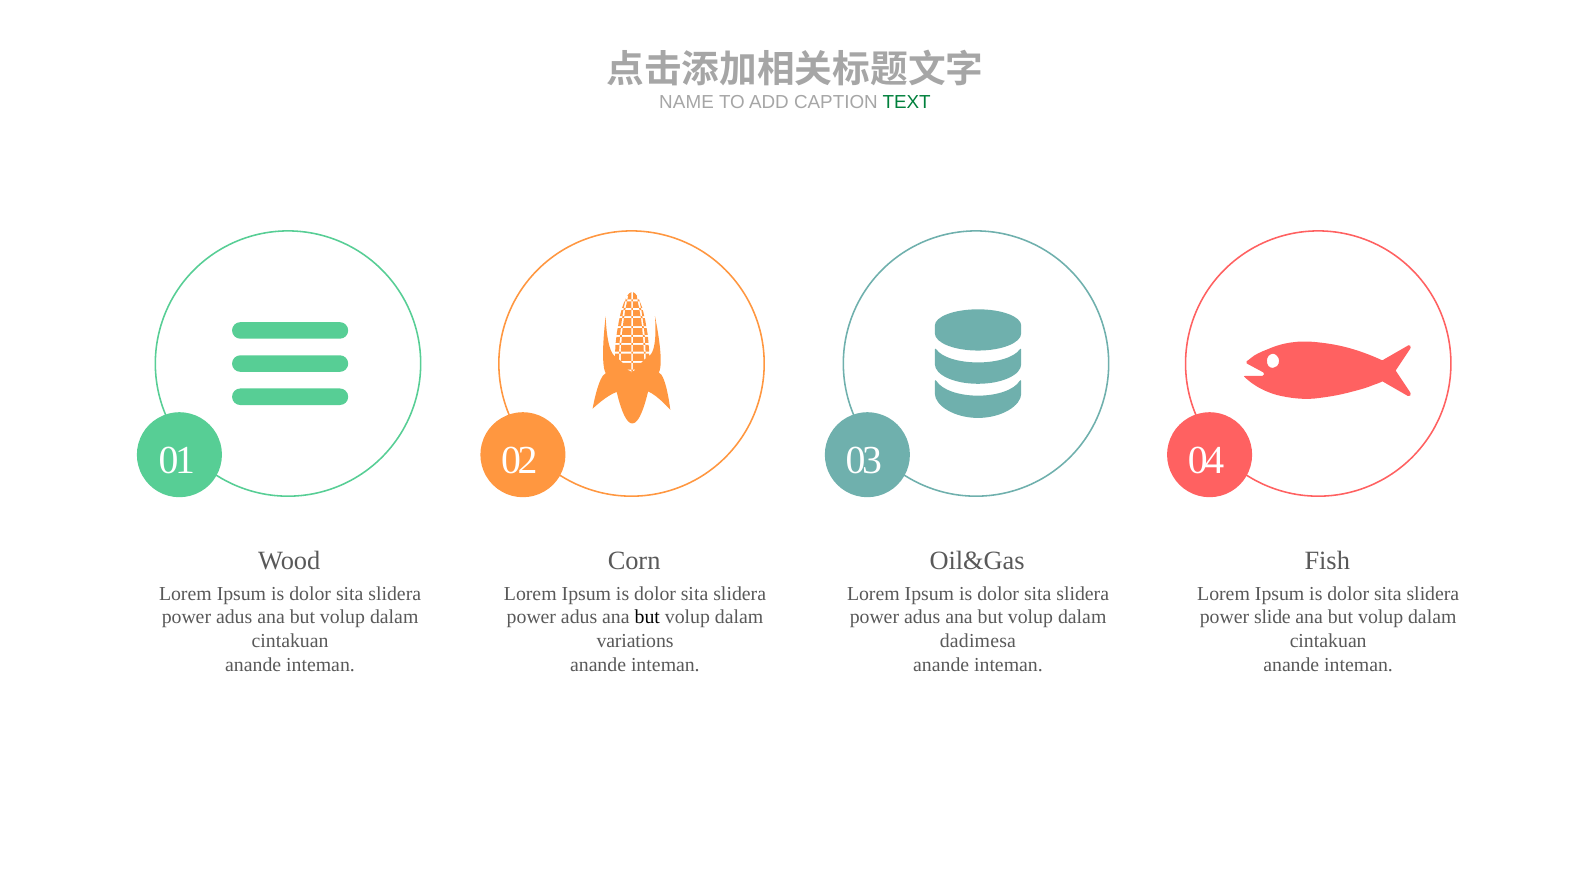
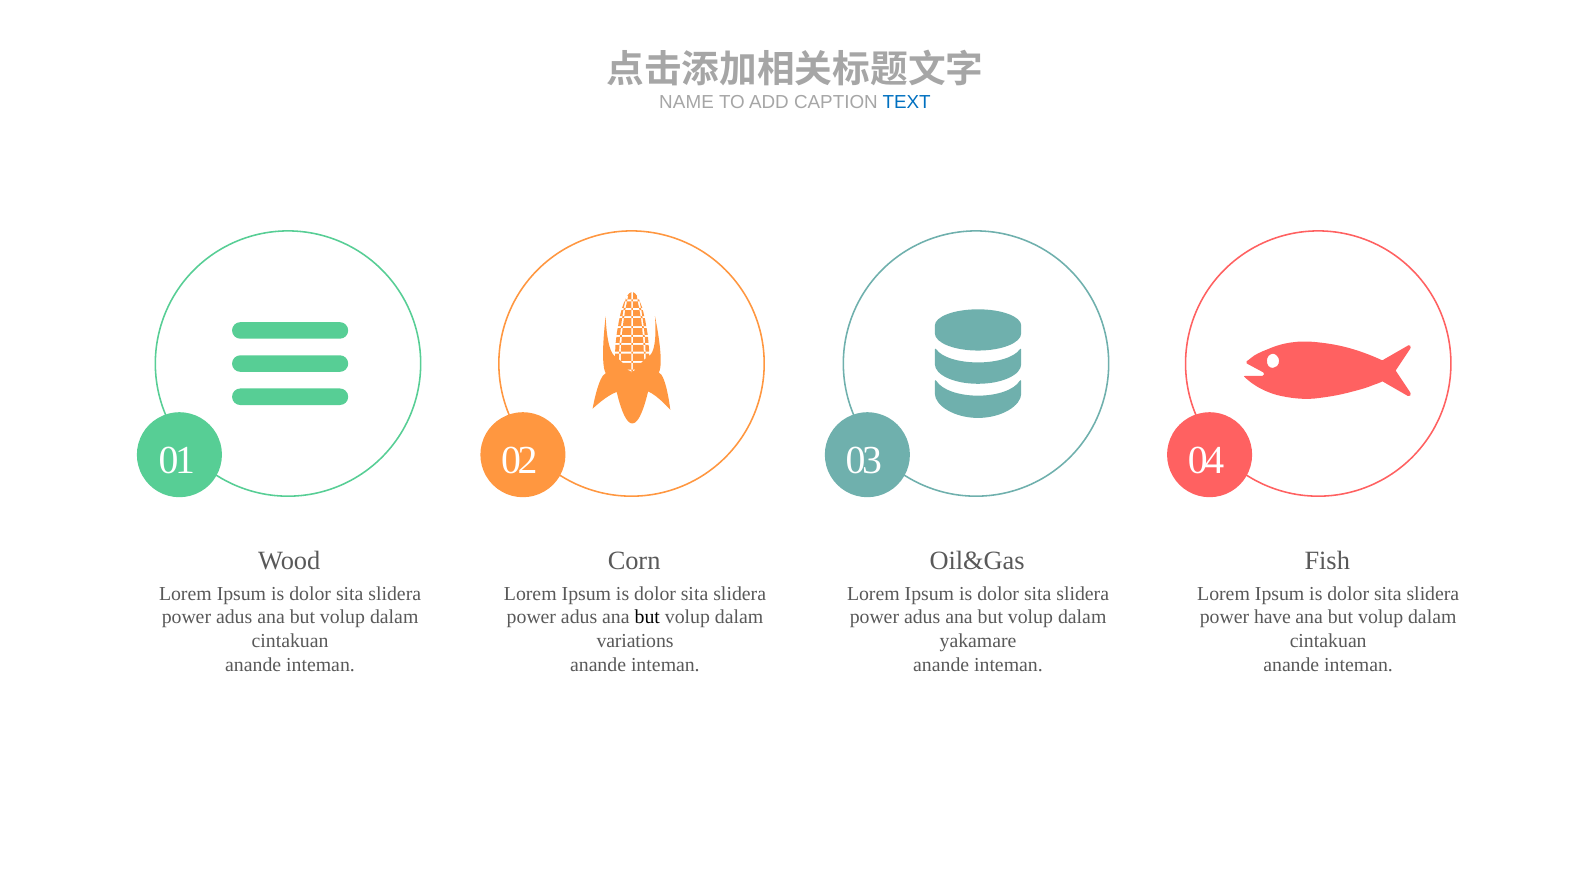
TEXT colour: green -> blue (907, 103)
slide: slide -> have (1272, 618)
dadimesa: dadimesa -> yakamare (978, 641)
